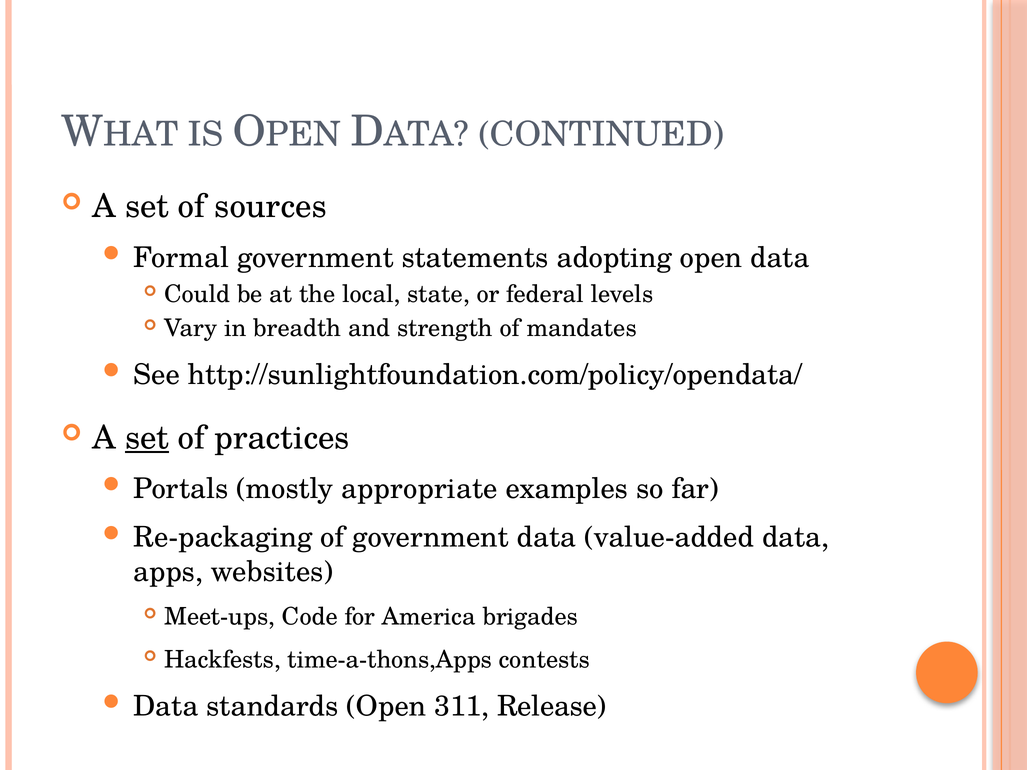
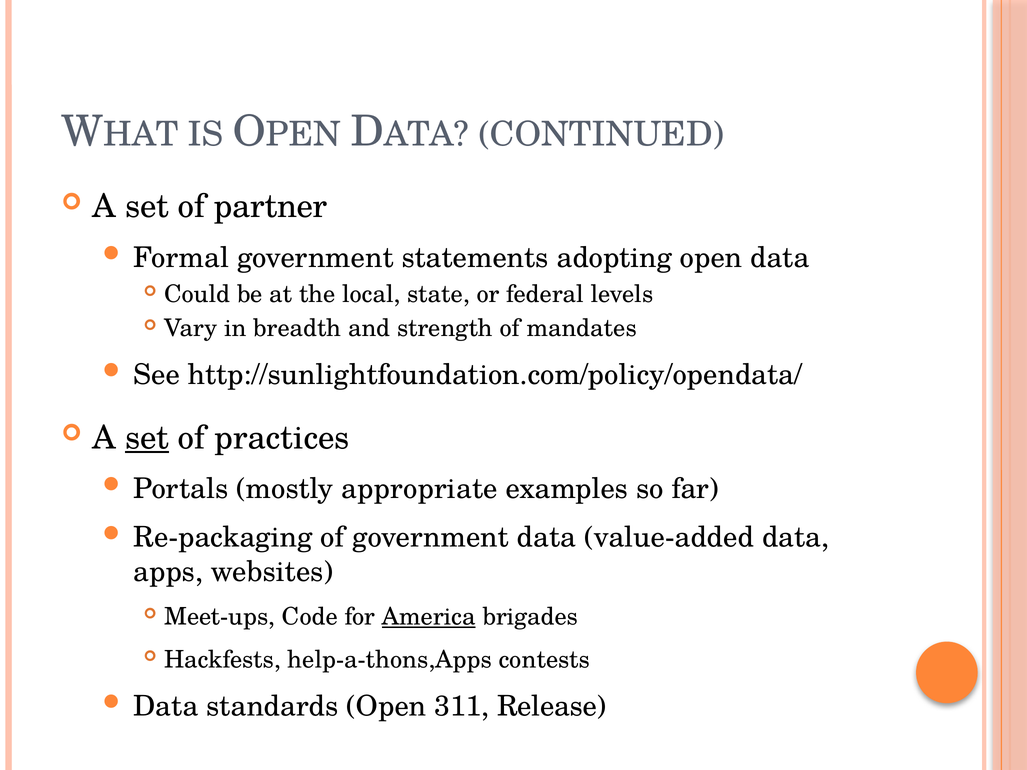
sources: sources -> partner (271, 207)
America underline: none -> present (429, 617)
time-a-thons,Apps: time-a-thons,Apps -> help-a-thons,Apps (390, 660)
